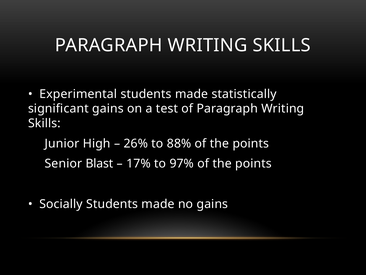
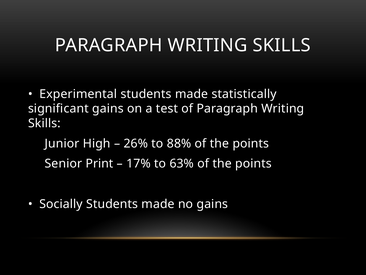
Blast: Blast -> Print (99, 163)
97%: 97% -> 63% (182, 163)
